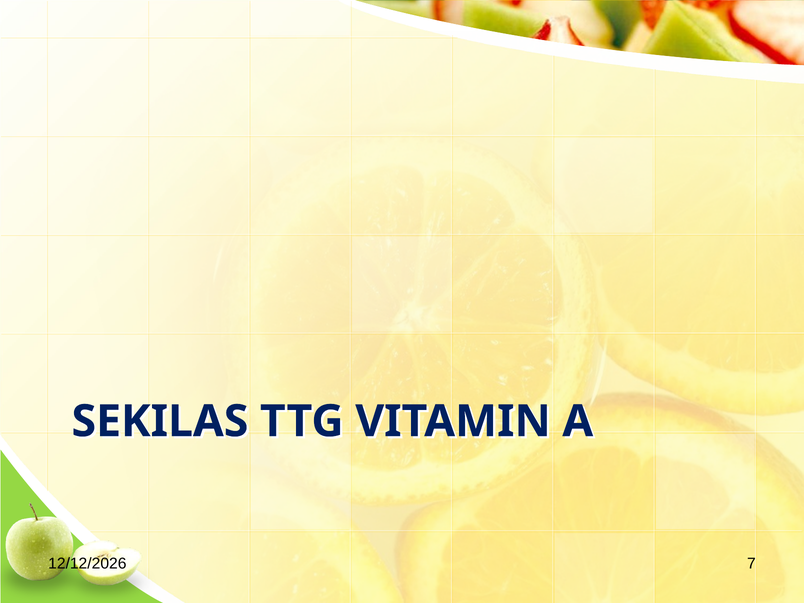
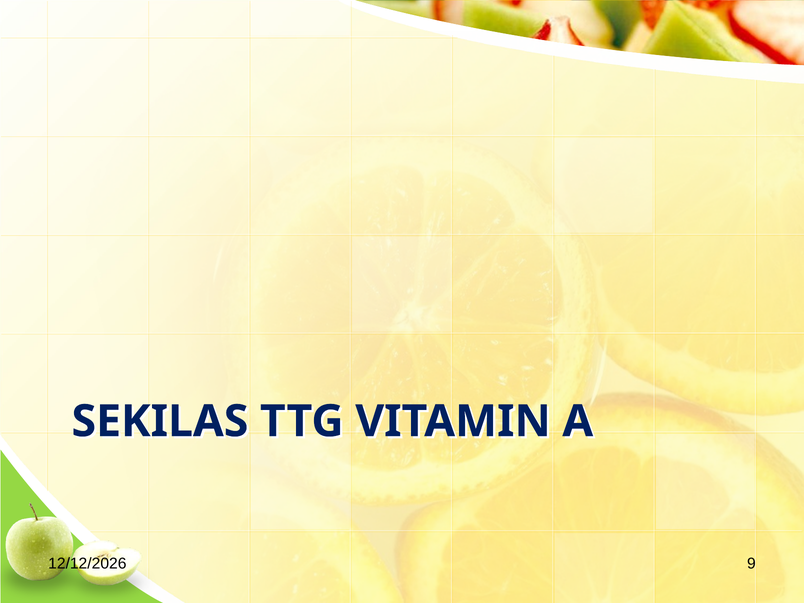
7: 7 -> 9 (751, 564)
